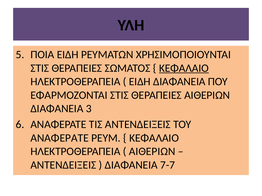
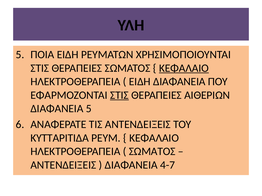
ΣΤΙΣ underline: none -> present (119, 95)
ΔΙΑΦΑΝΕΙΑ 3: 3 -> 5 (89, 109)
ΑΝΑΦΕΡΑΤΕ: ΑΝΑΦΕΡΑΤΕ -> ΚΥΤΤΑΡΙΤΙΔΑ (60, 138)
ΑΙΘΕΡΙΩΝ: ΑΙΘΕΡΙΩΝ -> ΣΩΜΑΤΟΣ (152, 152)
7-7: 7-7 -> 4-7 (168, 165)
